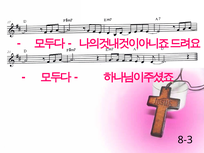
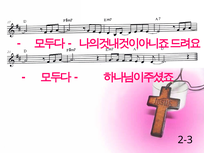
8-3: 8-3 -> 2-3 (185, 140)
